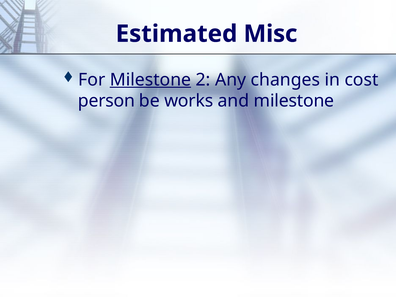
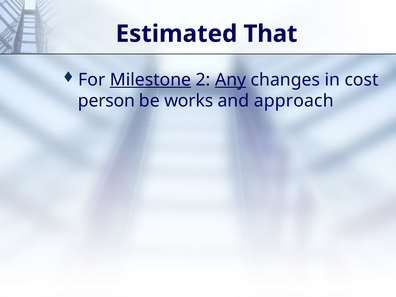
Misc: Misc -> That (270, 34)
Any underline: none -> present (231, 80)
and milestone: milestone -> approach (294, 101)
